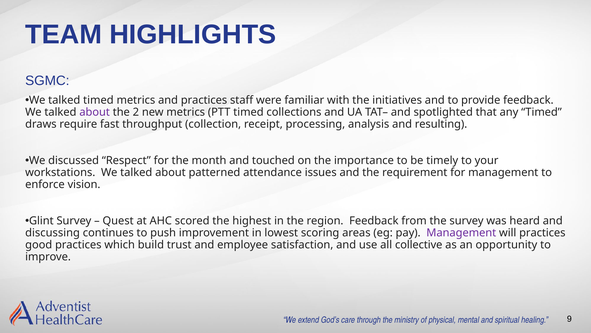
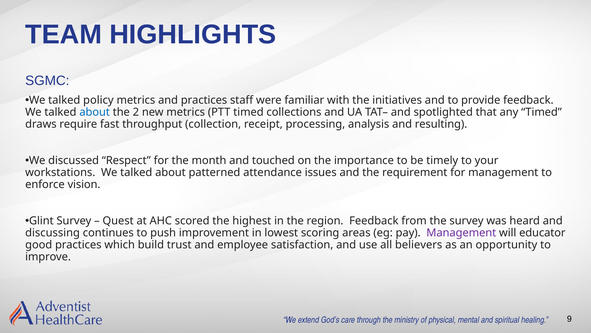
talked timed: timed -> policy (98, 100)
about colour: purple -> blue (95, 112)
will practices: practices -> educator (542, 232)
collective: collective -> believers (419, 244)
